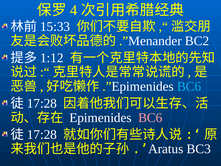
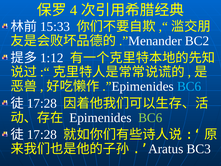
BC6 colour: pink -> light green (150, 117)
